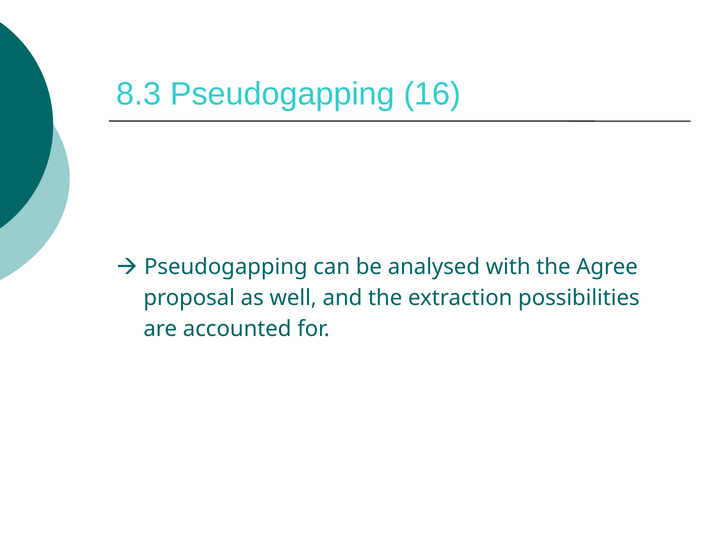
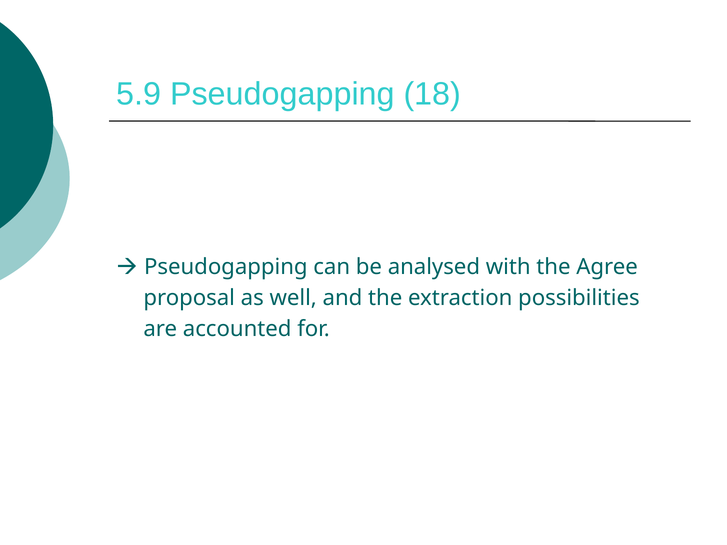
8.3: 8.3 -> 5.9 (139, 94)
16: 16 -> 18 (432, 94)
